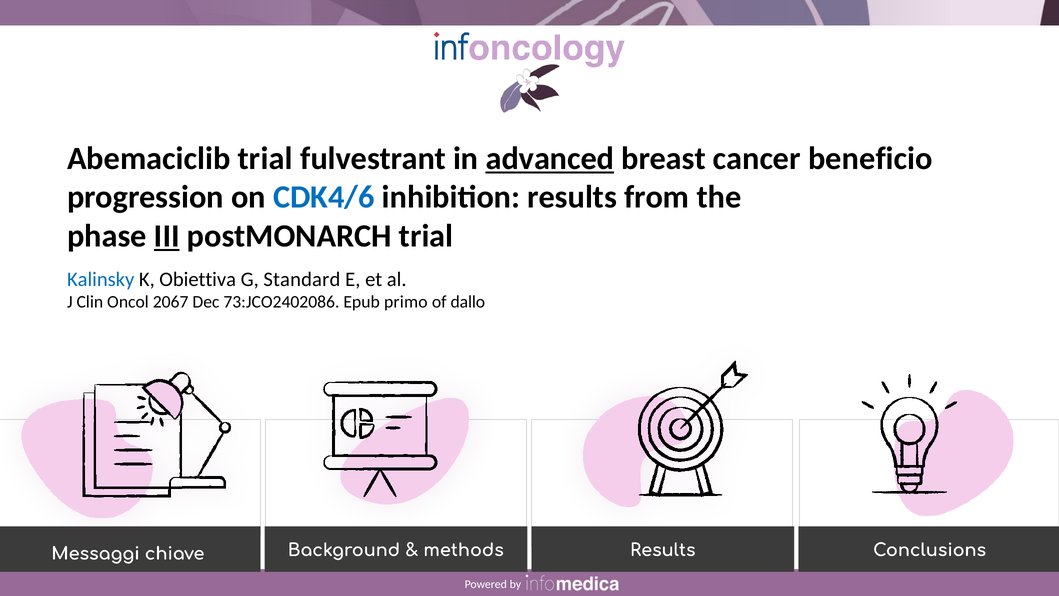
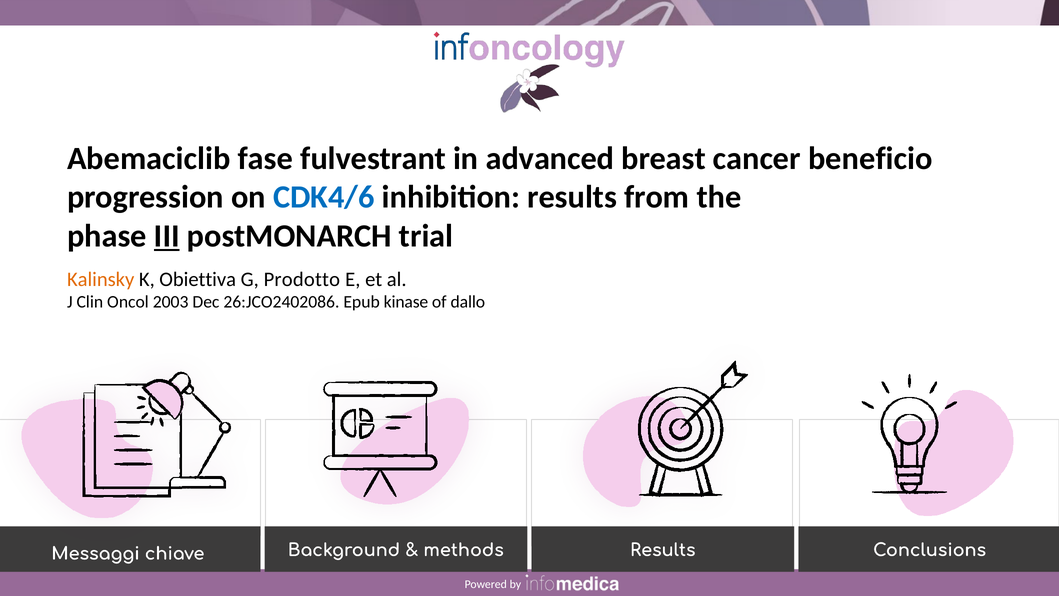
Abemaciclib trial: trial -> fase (265, 158)
advanced underline: present -> none (550, 158)
Kalinsky colour: blue -> orange (101, 279)
Standard: Standard -> Prodotto (302, 279)
2067: 2067 -> 2003 (171, 302)
73:JCO2402086: 73:JCO2402086 -> 26:JCO2402086 (281, 302)
primo: primo -> kinase (406, 302)
